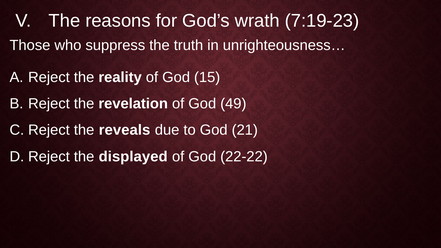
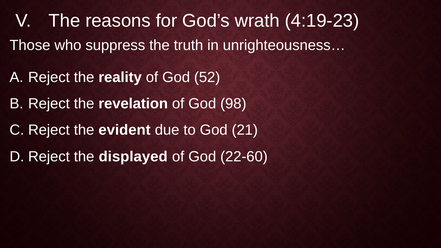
7:19-23: 7:19-23 -> 4:19-23 (322, 21)
15: 15 -> 52 (207, 77)
49: 49 -> 98 (233, 104)
reveals: reveals -> evident (125, 130)
22-22: 22-22 -> 22-60 (244, 157)
